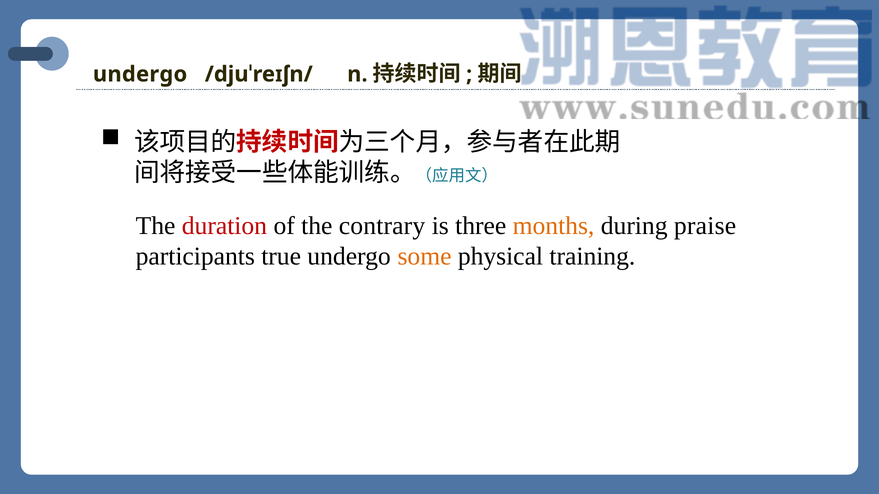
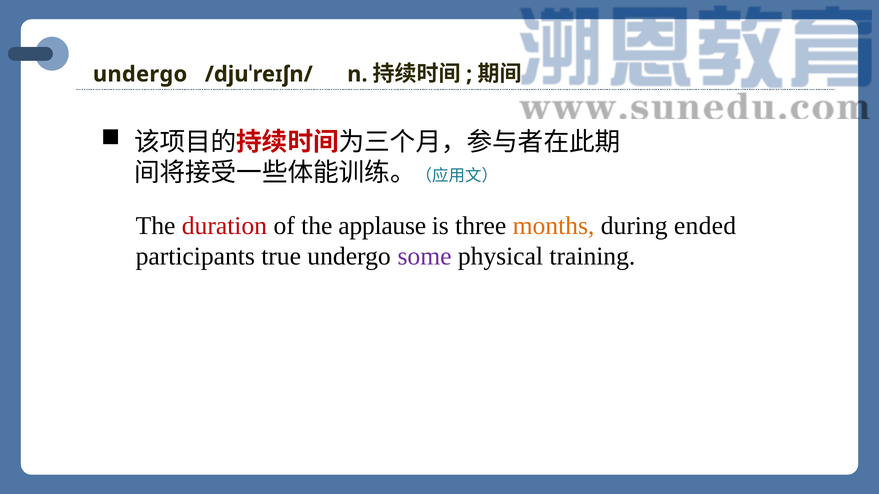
contrary: contrary -> applause (382, 226)
praise: praise -> ended (705, 226)
some colour: orange -> purple (425, 257)
